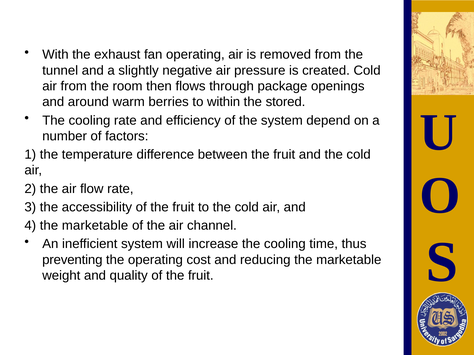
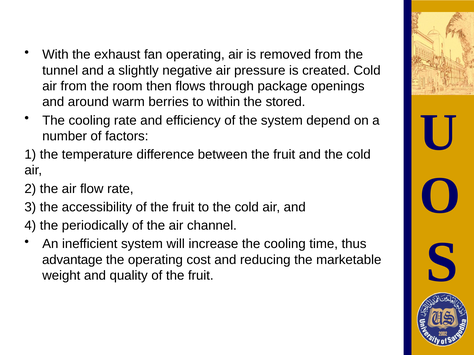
4 the marketable: marketable -> periodically (95, 226)
preventing: preventing -> advantage (72, 260)
